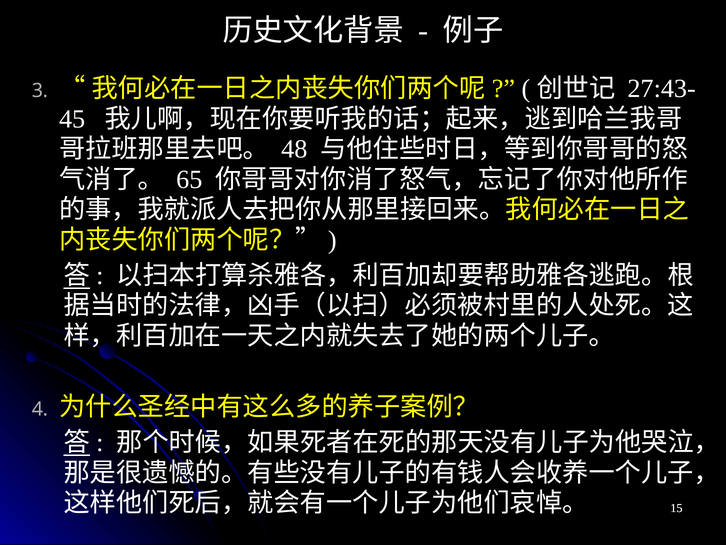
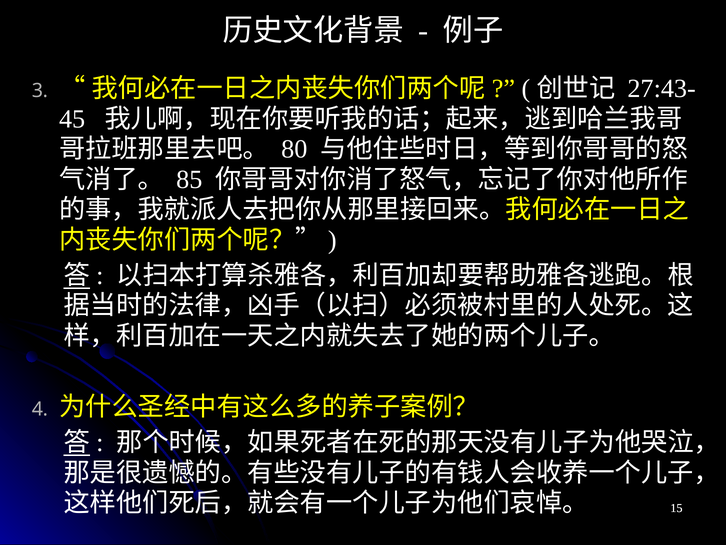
48: 48 -> 80 (294, 149)
65: 65 -> 85 (189, 179)
